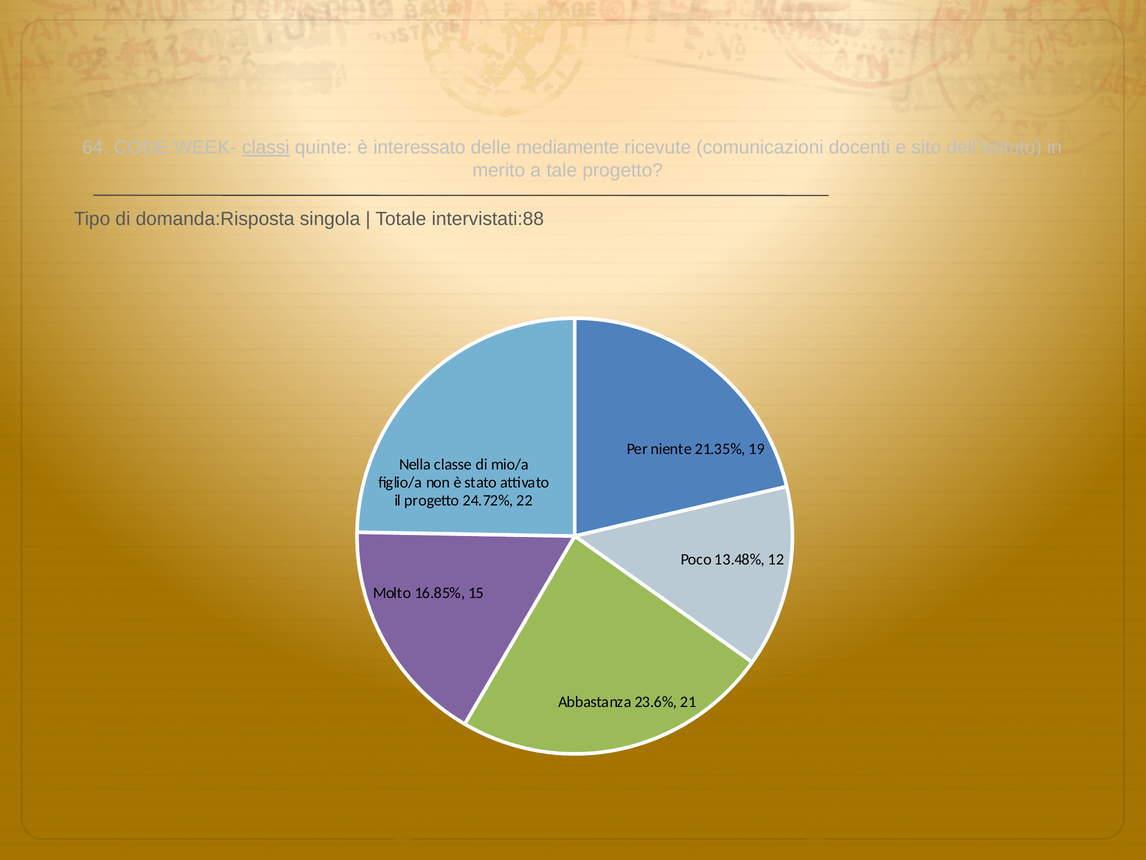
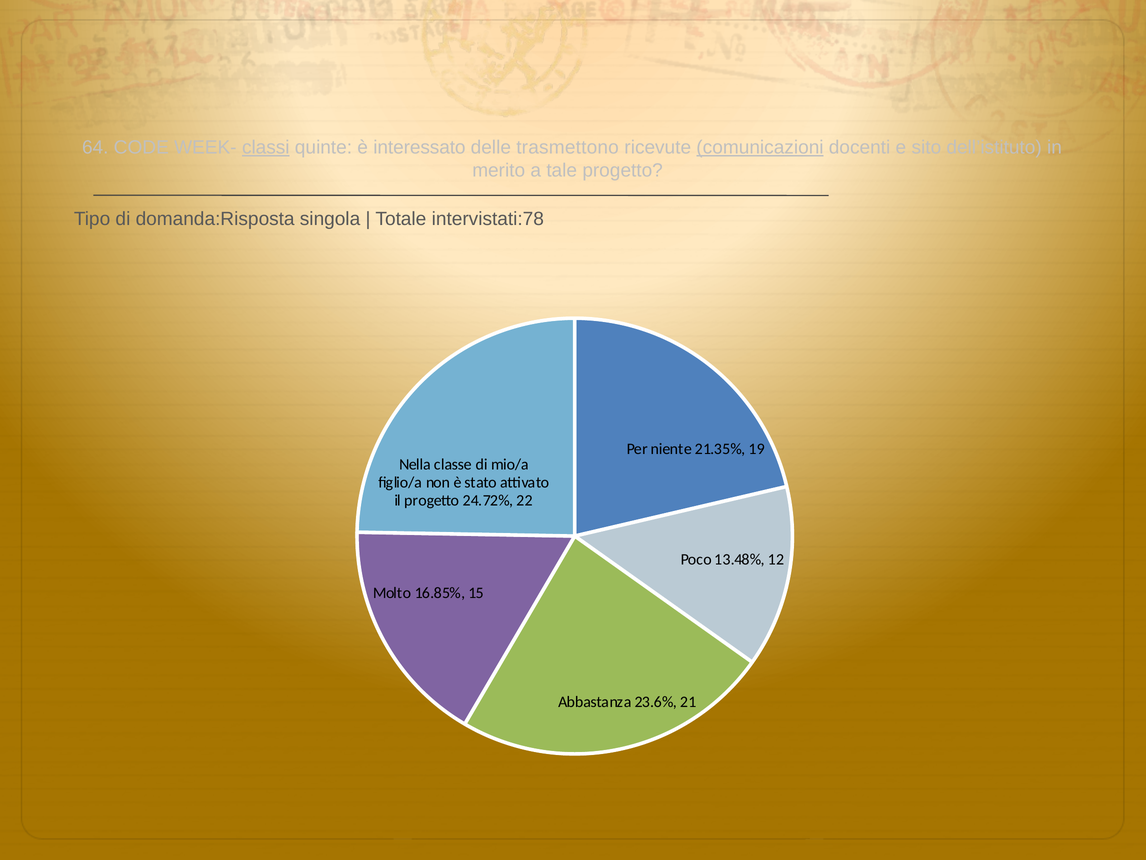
mediamente: mediamente -> trasmettono (568, 147)
comunicazioni underline: none -> present (760, 147)
intervistati:88: intervistati:88 -> intervistati:78 (488, 219)
